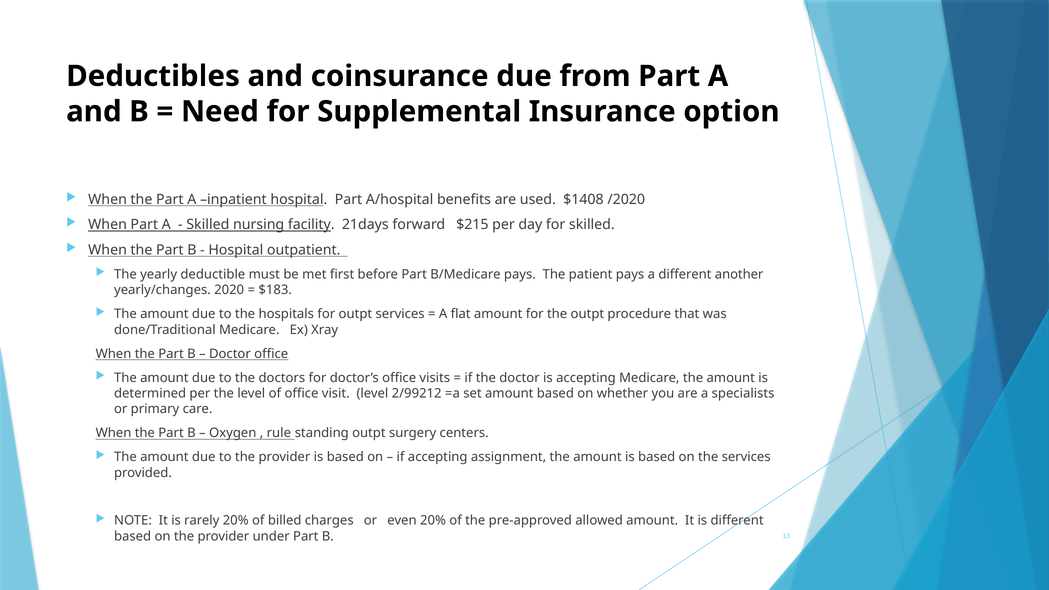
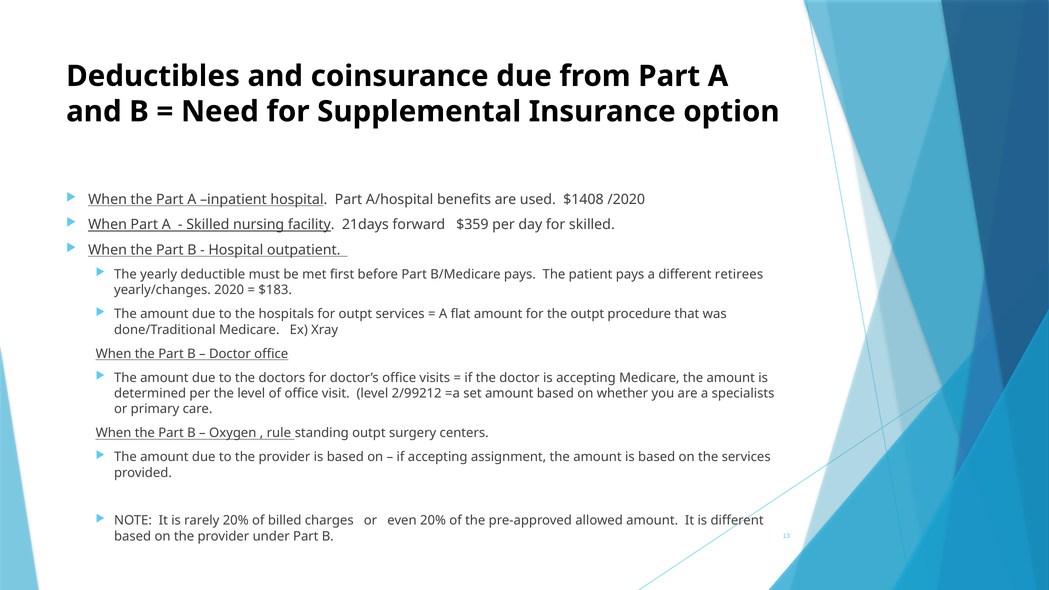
$215: $215 -> $359 (472, 225)
another: another -> retirees (739, 274)
